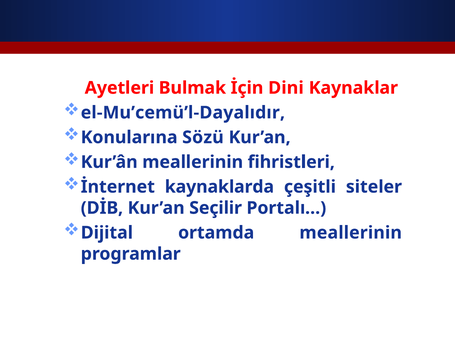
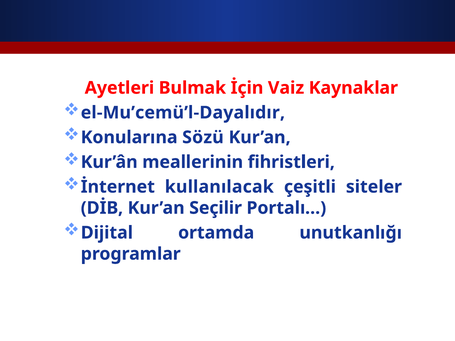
Dini: Dini -> Vaiz (286, 88)
kaynaklarda: kaynaklarda -> kullanılacak (219, 187)
ortamda meallerinin: meallerinin -> unutkanlığı (351, 233)
